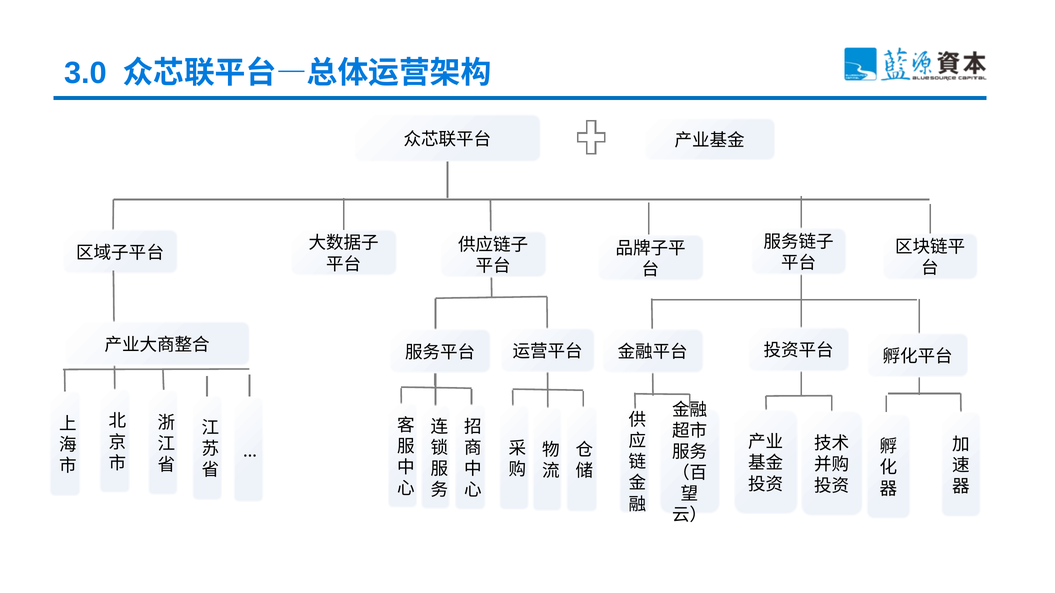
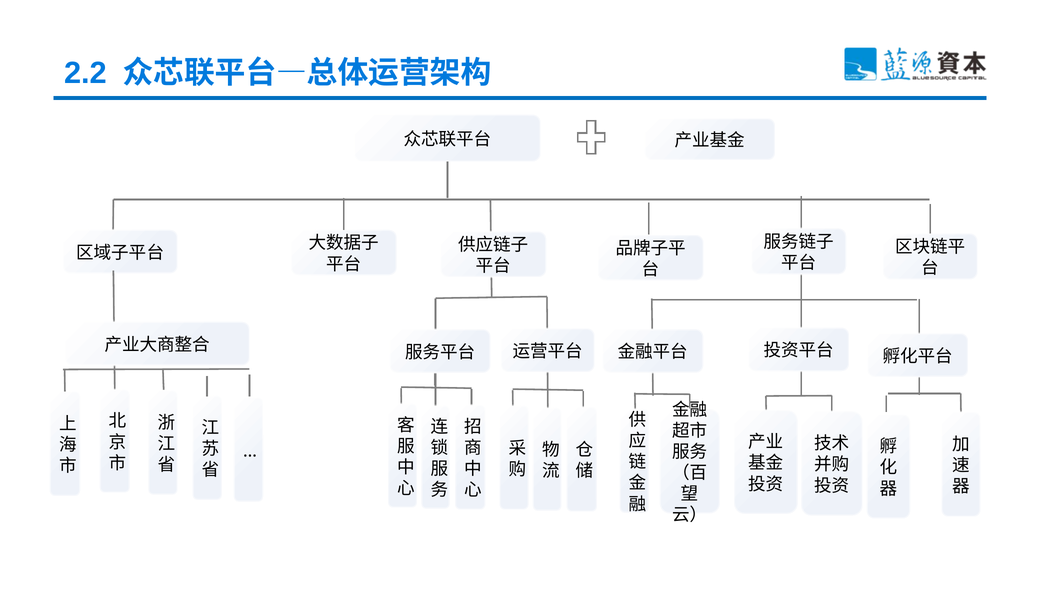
3.0: 3.0 -> 2.2 (85, 73)
